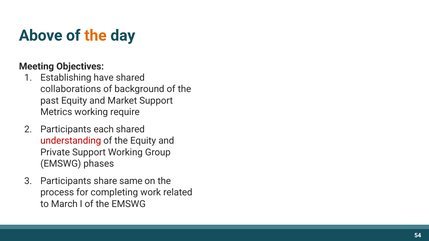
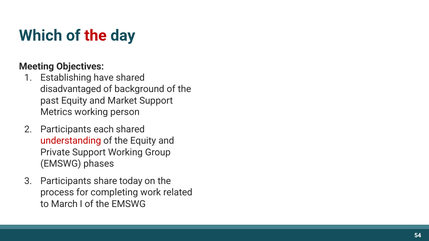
Above: Above -> Which (41, 36)
the colour: orange -> red (95, 36)
collaborations: collaborations -> disadvantaged (71, 89)
require: require -> person (125, 112)
same: same -> today (131, 181)
